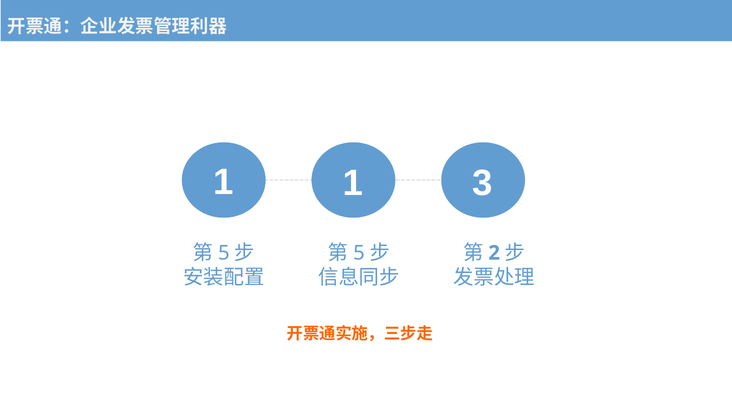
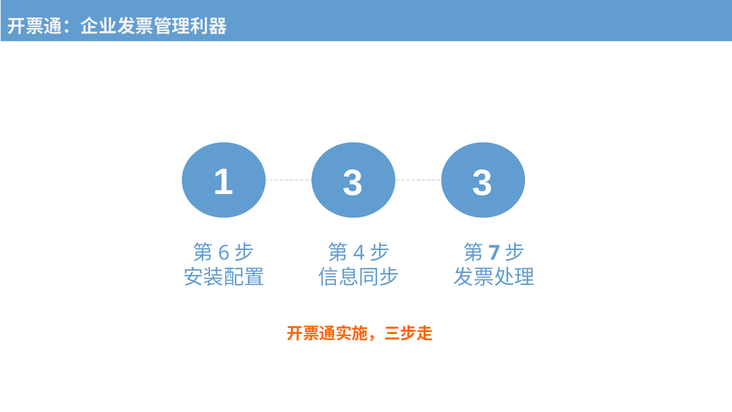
1 1: 1 -> 3 (353, 183)
5: 5 -> 6 (224, 253)
5: 5 -> 4 (359, 253)
2: 2 -> 7 (494, 253)
